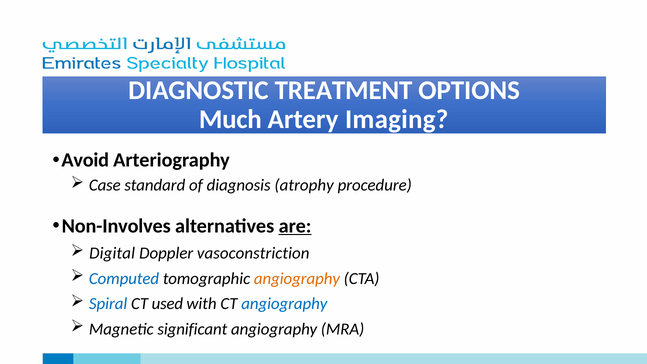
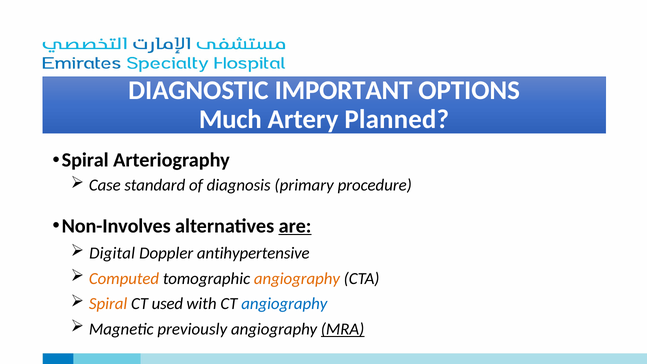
TREATMENT: TREATMENT -> IMPORTANT (344, 90)
Imaging: Imaging -> Planned (397, 119)
Avoid: Avoid -> Spiral (85, 160)
atrophy: atrophy -> primary (304, 185)
vasoconstriction: vasoconstriction -> antihypertensive (253, 253)
Computed colour: blue -> orange (124, 279)
Spiral colour: blue -> orange (108, 304)
significant: significant -> previously (192, 329)
MRA underline: none -> present (343, 329)
